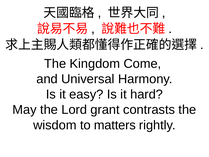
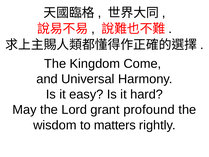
contrasts: contrasts -> profound (149, 110)
